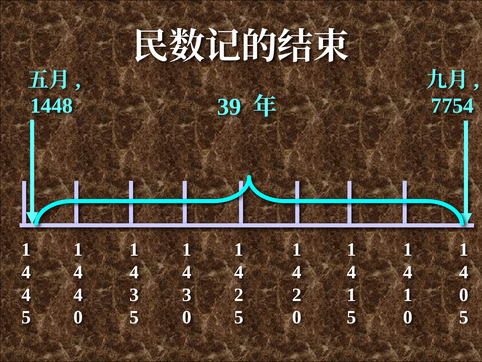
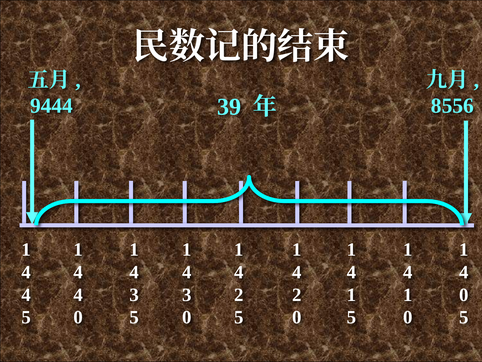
1448: 1448 -> 9444 (52, 106)
7754: 7754 -> 8556 (452, 106)
